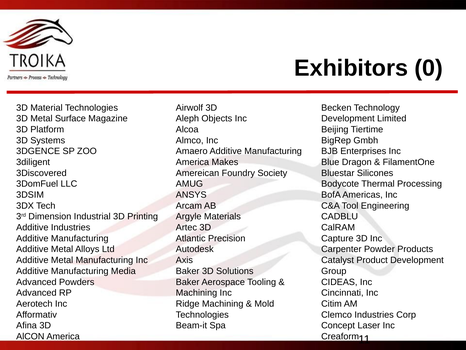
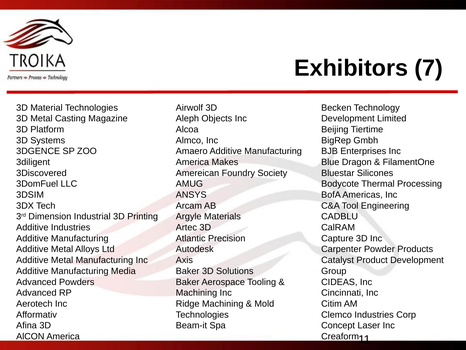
0: 0 -> 7 (429, 68)
Surface: Surface -> Casting (70, 118)
